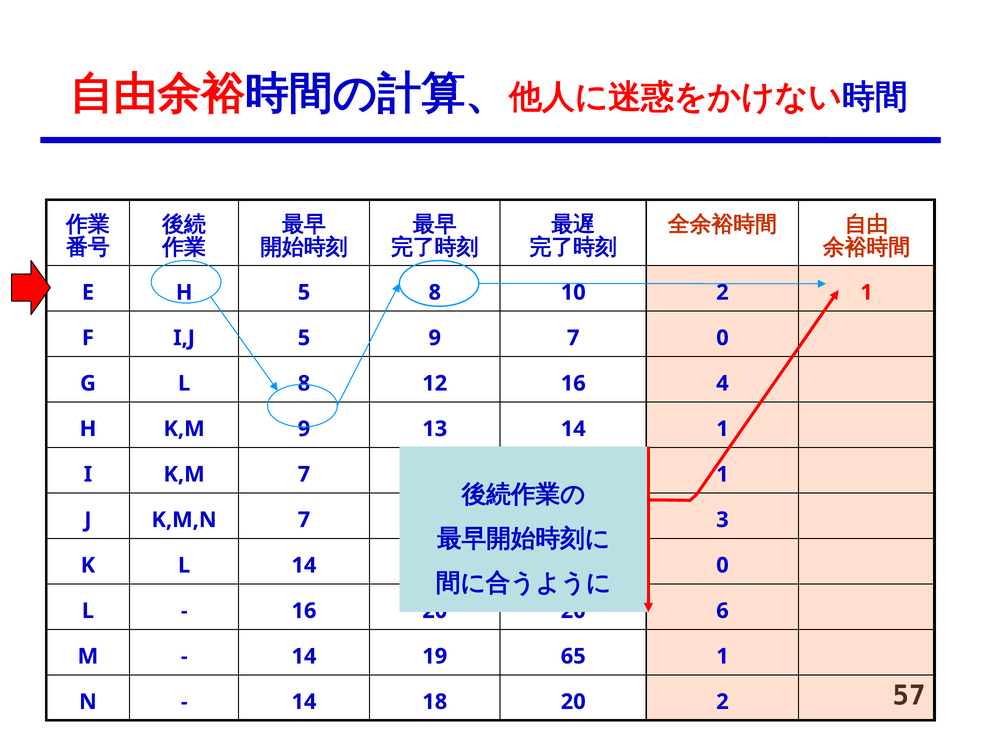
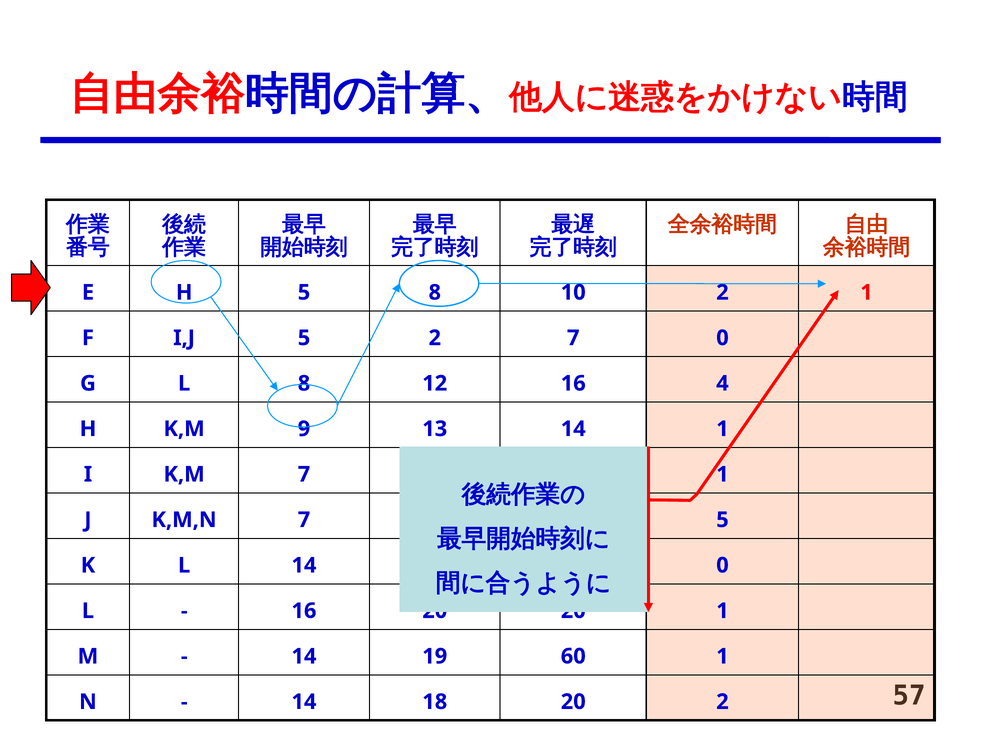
5 9: 9 -> 2 (435, 338)
3: 3 -> 5 (722, 520)
6: 6 -> 1 (722, 611)
65: 65 -> 60 (573, 657)
